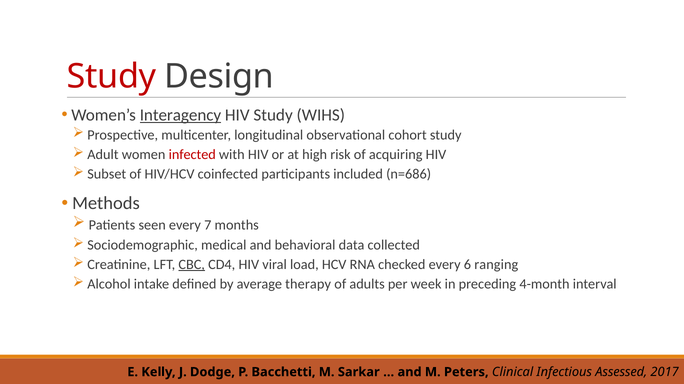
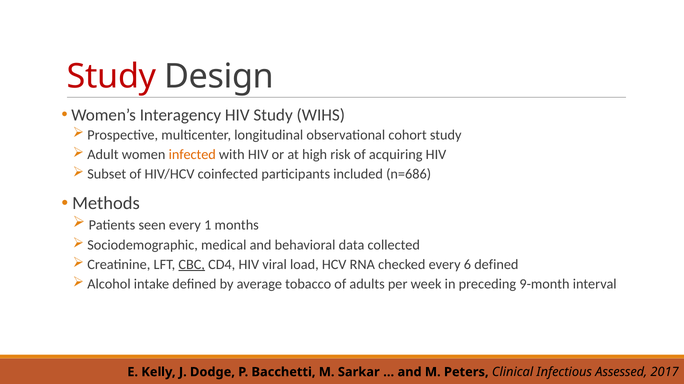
Interagency underline: present -> none (180, 115)
infected colour: red -> orange (192, 155)
7: 7 -> 1 (208, 225)
6 ranging: ranging -> defined (496, 265)
therapy: therapy -> tobacco (308, 285)
4-month: 4-month -> 9-month (545, 285)
